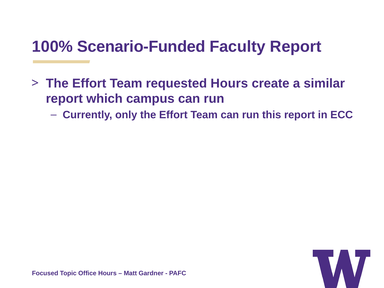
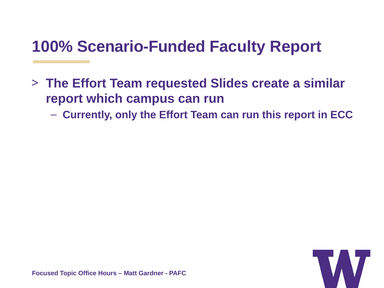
requested Hours: Hours -> Slides (229, 83)
